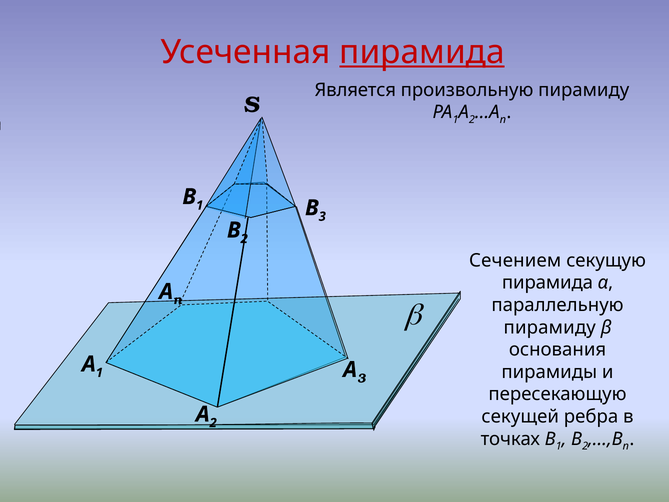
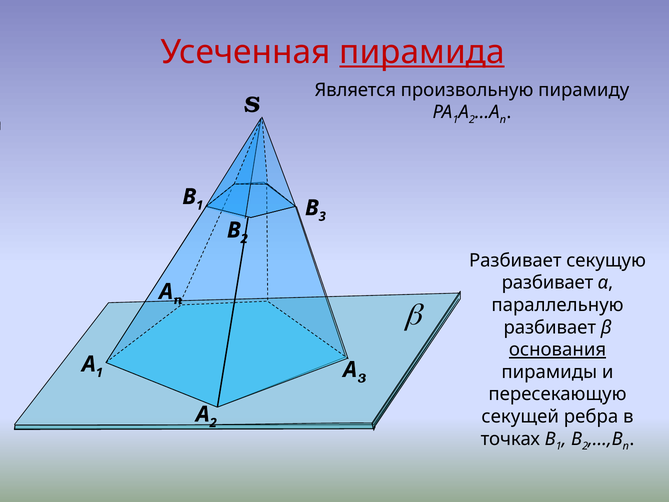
Сечением: Сечением -> Разбивает (515, 260)
пирамида: пирамида -> разбивает (548, 283)
пирамиду: пирамиду -> разбивает (550, 327)
основания underline: none -> present (558, 350)
